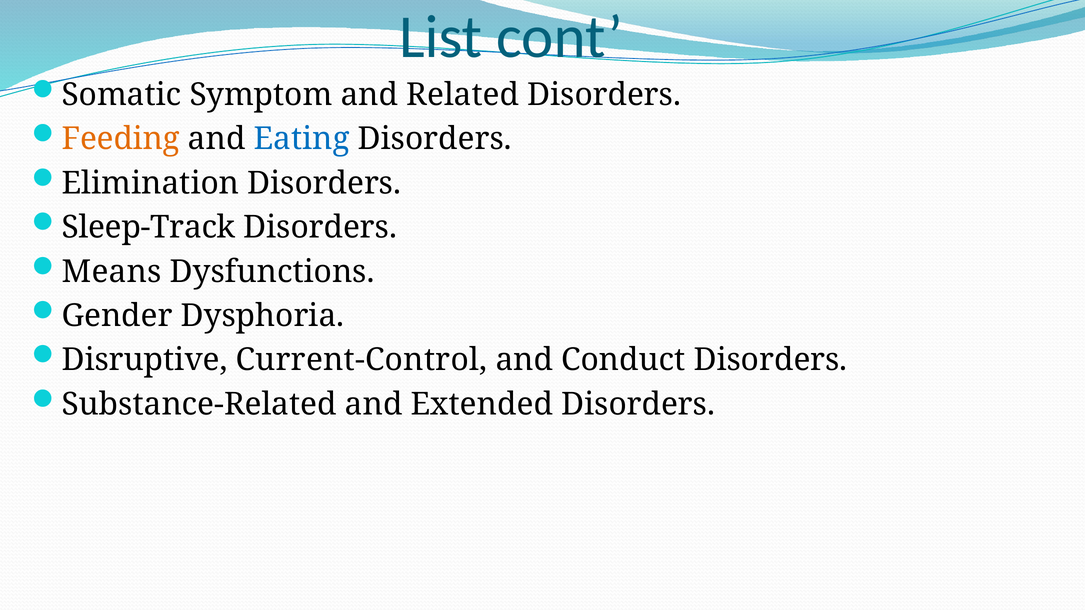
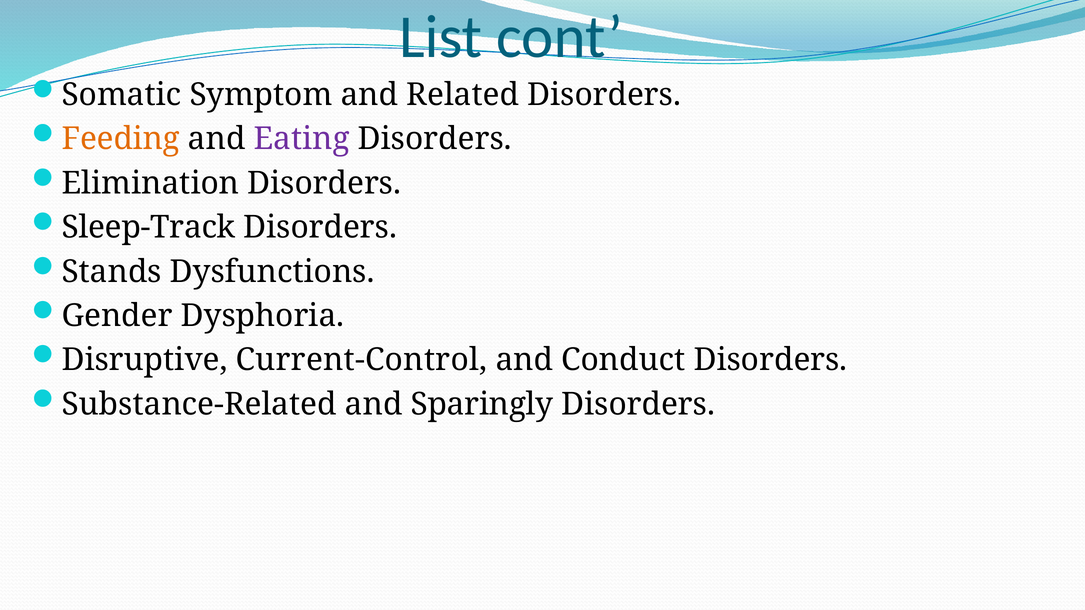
Eating colour: blue -> purple (302, 139)
Means: Means -> Stands (112, 272)
Extended: Extended -> Sparingly (482, 404)
